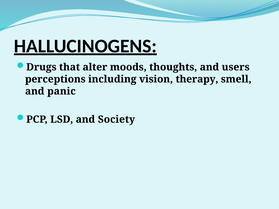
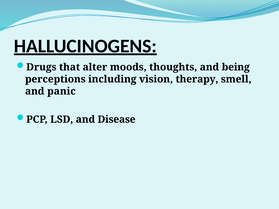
users: users -> being (236, 67)
Society: Society -> Disease (117, 120)
